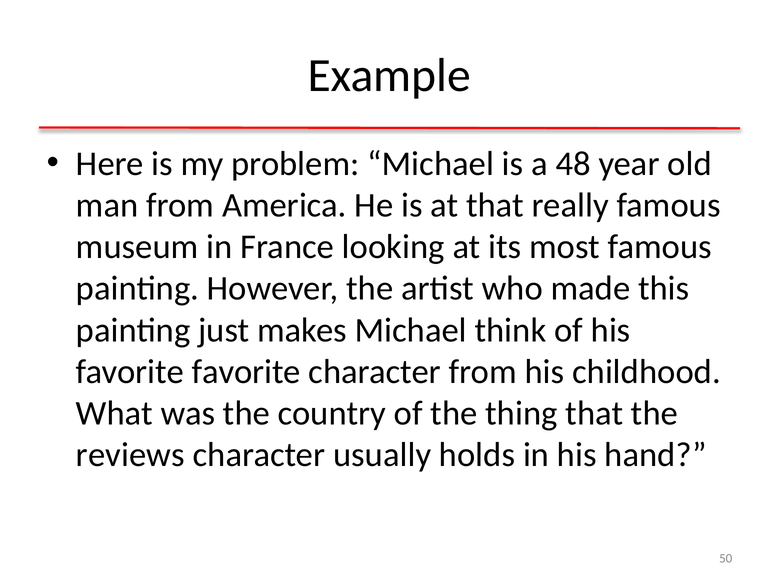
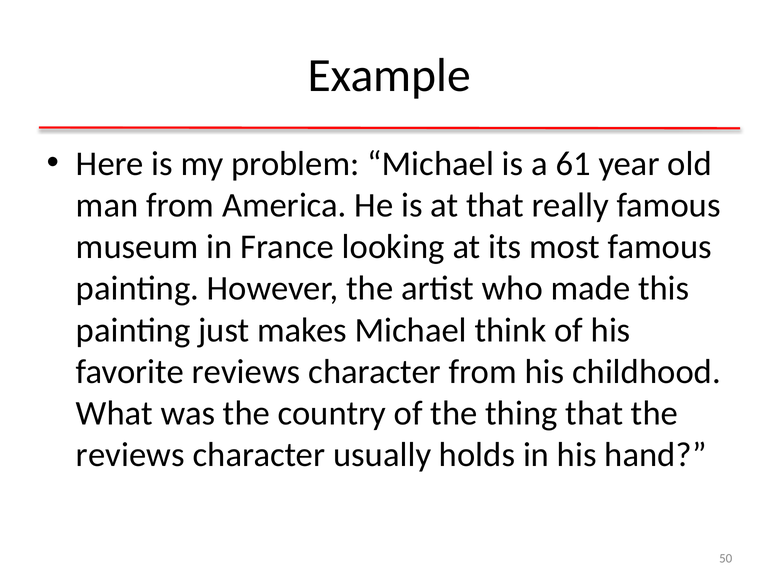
48: 48 -> 61 (573, 163)
favorite favorite: favorite -> reviews (246, 371)
